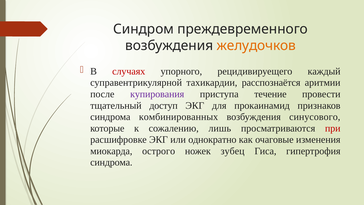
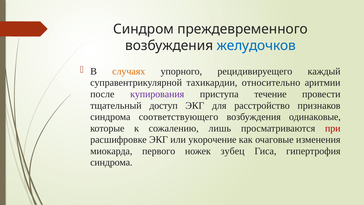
желудочков colour: orange -> blue (256, 46)
случаях colour: red -> orange (129, 71)
расспознаётся: расспознаётся -> относительно (271, 83)
прокаинамид: прокаинамид -> расстройство (262, 105)
комбинированных: комбинированных -> соответствующего (179, 117)
синусового: синусового -> одинаковые (315, 117)
однократно: однократно -> укорочение (212, 140)
острого: острого -> первого (159, 151)
